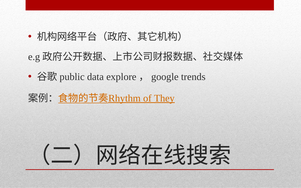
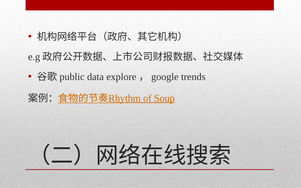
They: They -> Soup (164, 98)
